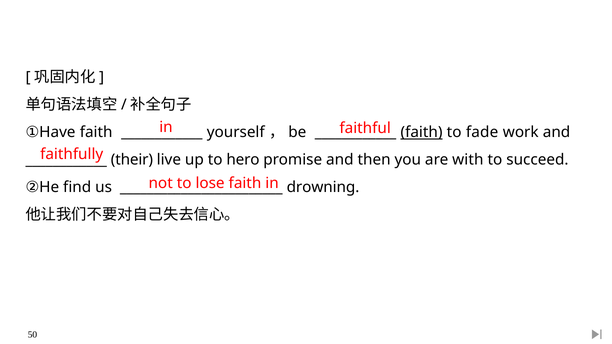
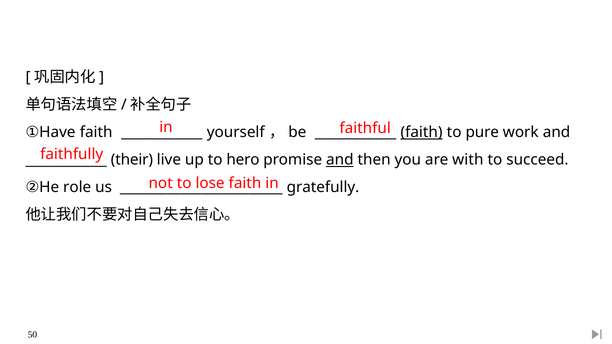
fade: fade -> pure (482, 132)
and underline: none -> present (340, 160)
find: find -> role (77, 187)
drowning: drowning -> gratefully (323, 187)
